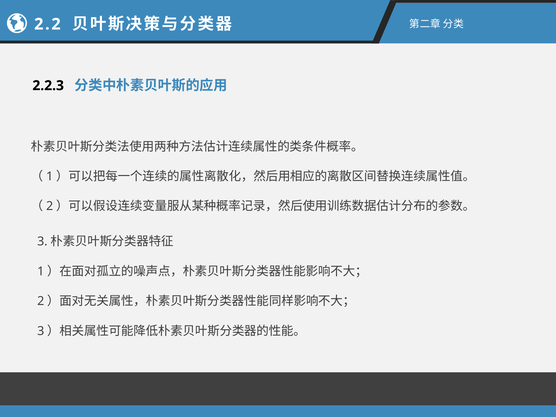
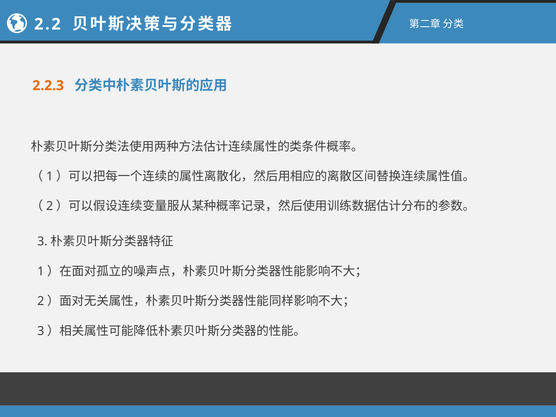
2.2.3 colour: black -> orange (48, 86)
